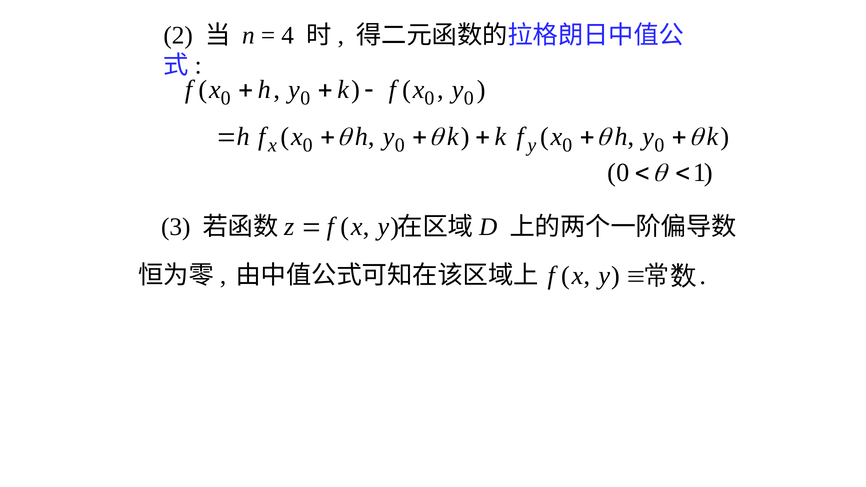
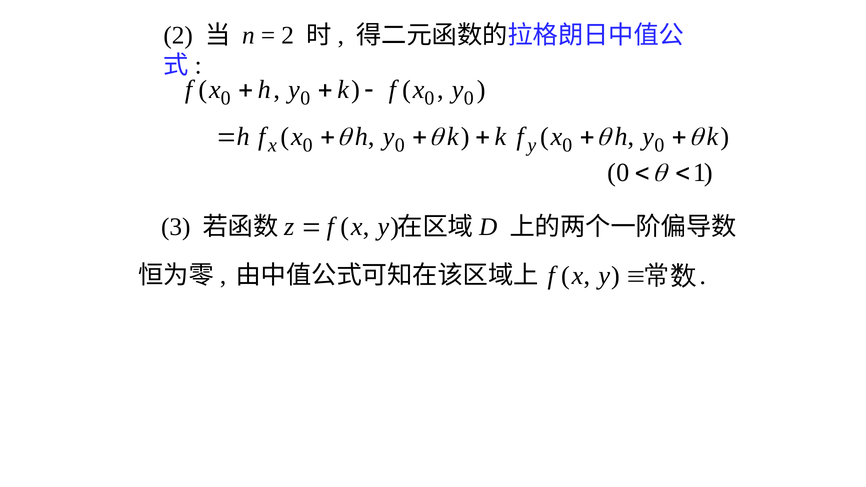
4: 4 -> 2 (288, 35)
